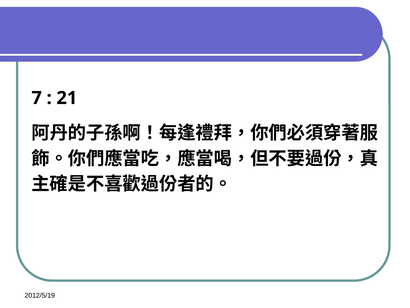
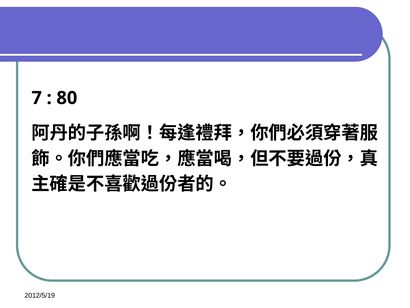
21: 21 -> 80 (67, 98)
